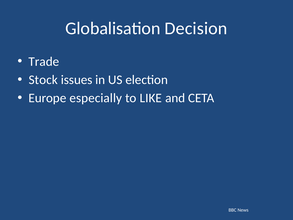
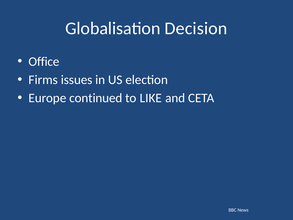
Trade: Trade -> Office (44, 61)
Stock: Stock -> Firms (43, 80)
especially: especially -> continued (96, 98)
